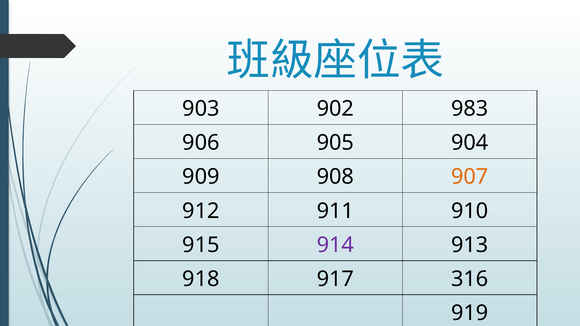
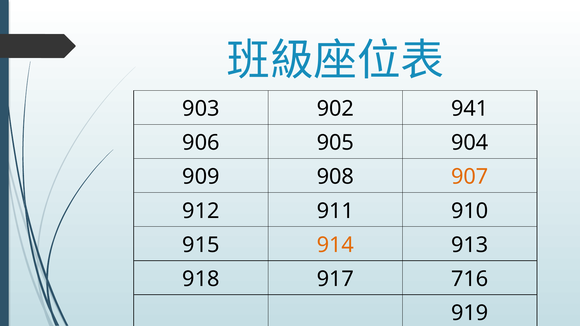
983: 983 -> 941 (470, 109)
914 colour: purple -> orange (335, 245)
316: 316 -> 716 (470, 279)
